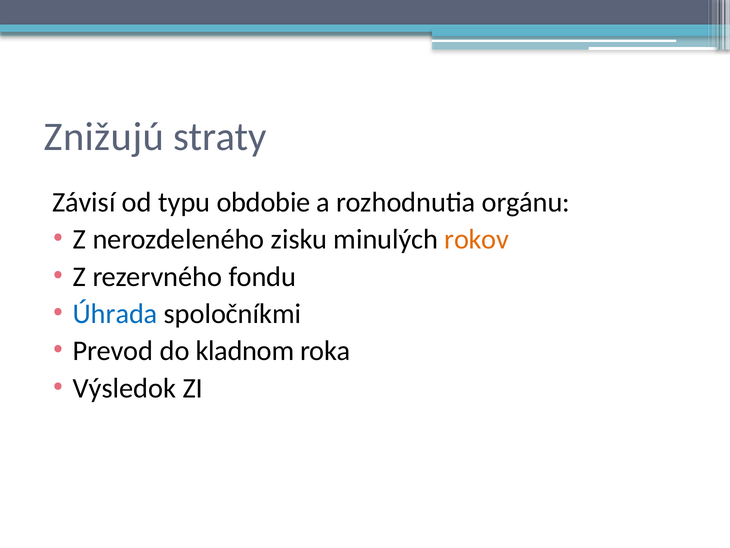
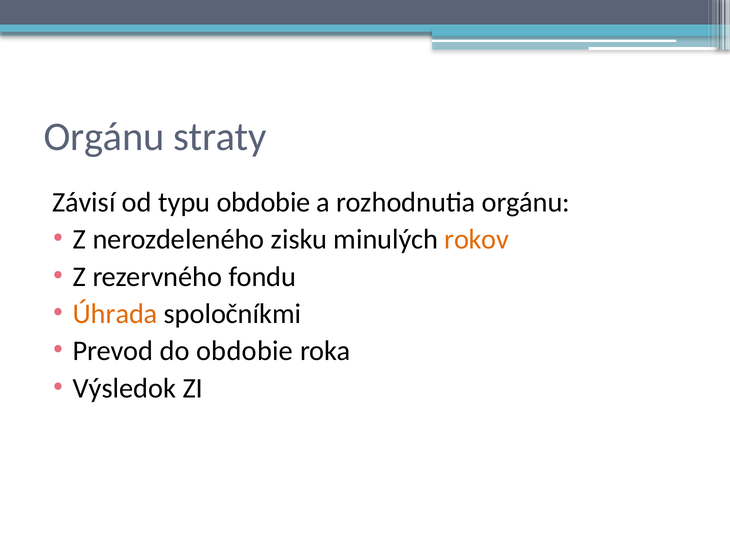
Znižujú: Znižujú -> Orgánu (104, 137)
Úhrada colour: blue -> orange (115, 314)
do kladnom: kladnom -> obdobie (245, 351)
